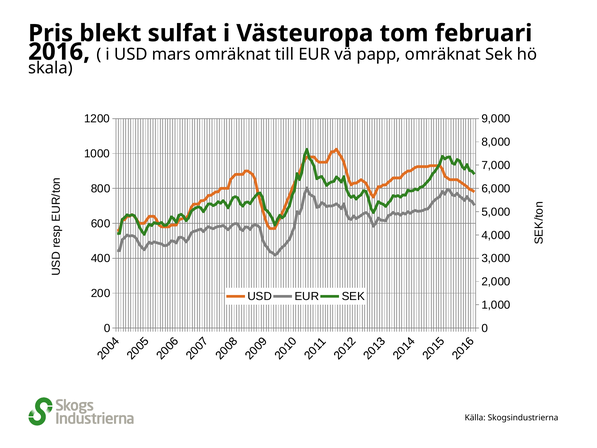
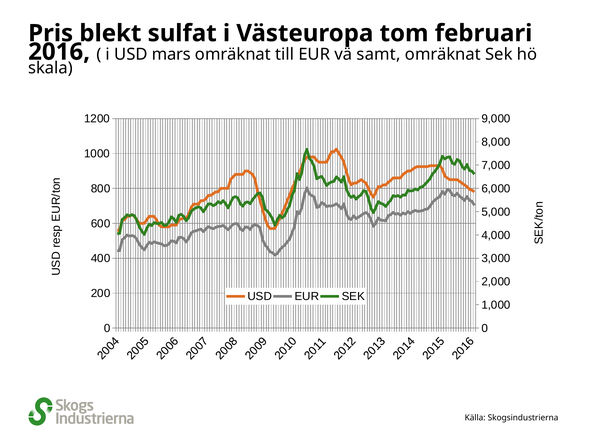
papp: papp -> samt (379, 54)
